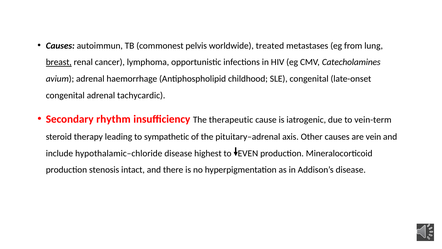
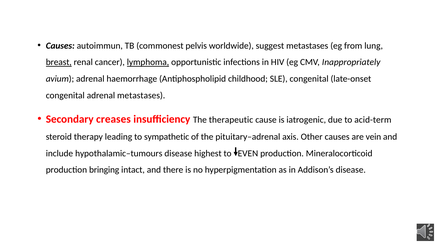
treated: treated -> suggest (270, 46)
lymphoma underline: none -> present (148, 62)
Catecholamines: Catecholamines -> Inappropriately (351, 62)
adrenal tachycardic: tachycardic -> metastases (141, 95)
rhythm: rhythm -> creases (113, 119)
vein-term: vein-term -> acid-term (373, 119)
hypothalamic–chloride: hypothalamic–chloride -> hypothalamic–tumours (119, 153)
stenosis: stenosis -> bringing (104, 170)
